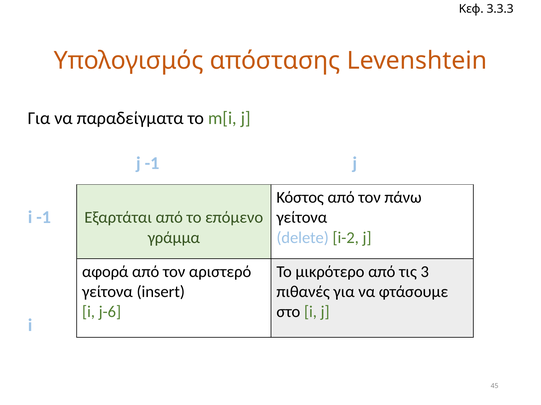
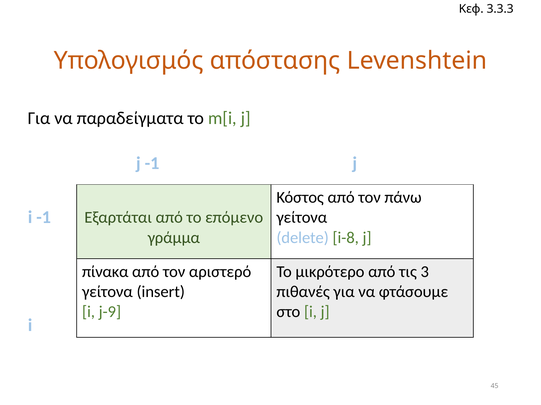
i-2: i-2 -> i-8 (346, 238)
αφορά: αφορά -> πίνακα (105, 272)
j-6: j-6 -> j-9 (110, 312)
